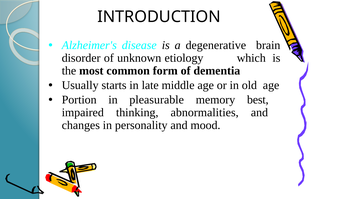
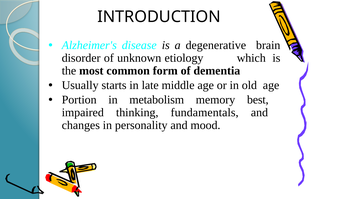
pleasurable: pleasurable -> metabolism (157, 100)
abnormalities: abnormalities -> fundamentals (205, 113)
